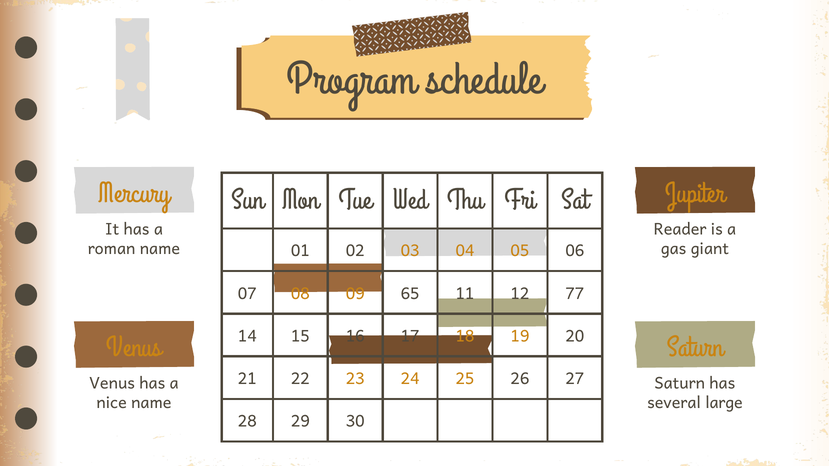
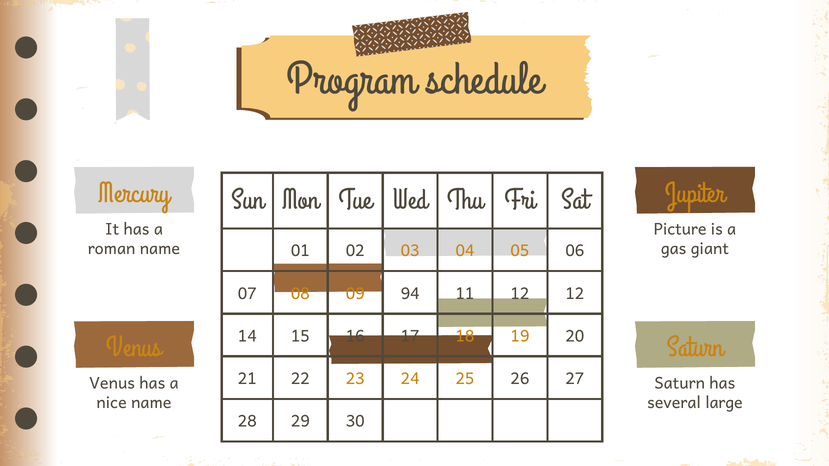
Reader: Reader -> Picture (680, 230)
65: 65 -> 94 (410, 294)
12 77: 77 -> 12 (575, 294)
